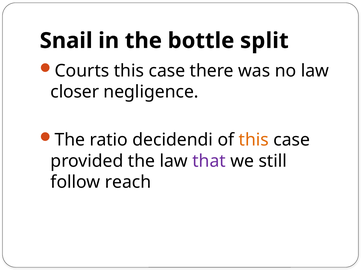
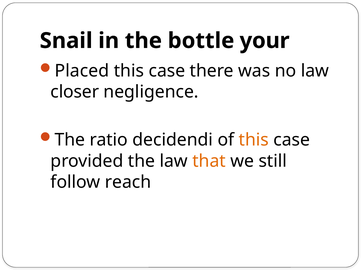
split: split -> your (265, 41)
Courts: Courts -> Placed (82, 71)
that colour: purple -> orange (209, 161)
